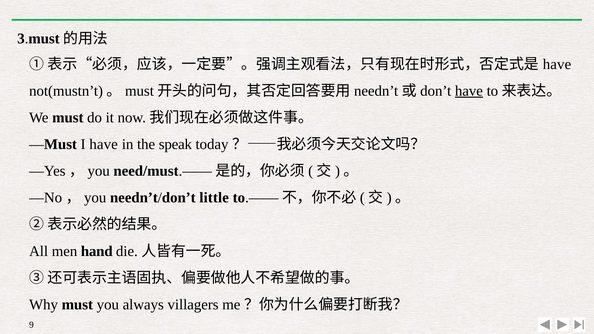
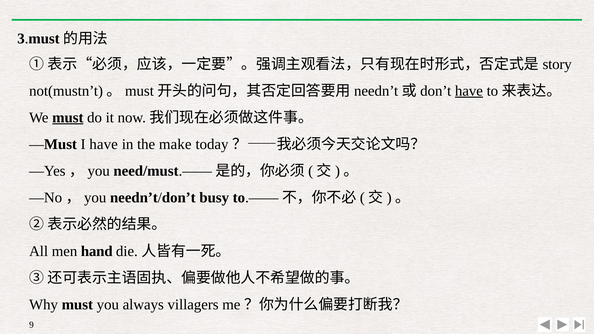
have: have -> story (557, 64)
must underline: none -> present (68, 118)
speak: speak -> make (175, 144)
little: little -> busy (214, 198)
